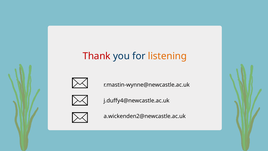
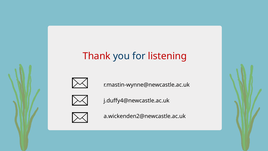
listening colour: orange -> red (167, 56)
